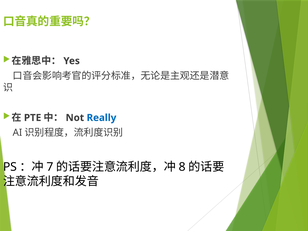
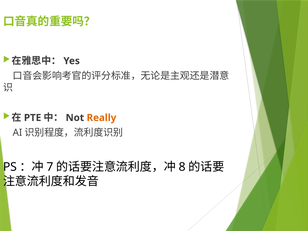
Really colour: blue -> orange (101, 118)
